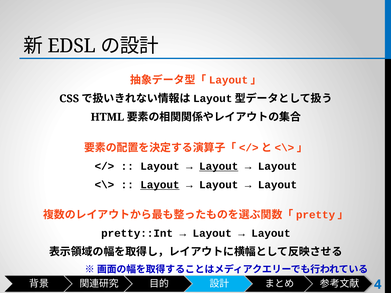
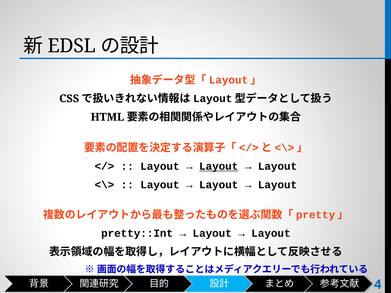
Layout underline: present -> none (160, 185)
